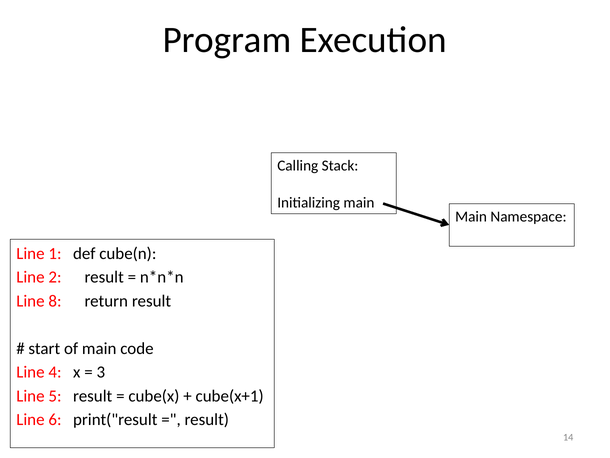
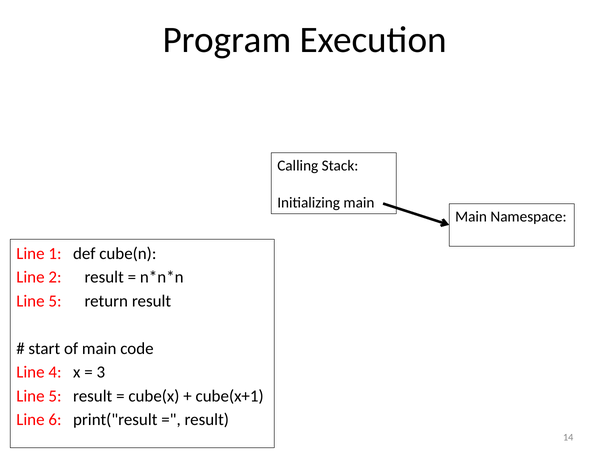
8: 8 -> 5 (55, 301)
